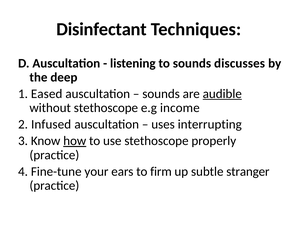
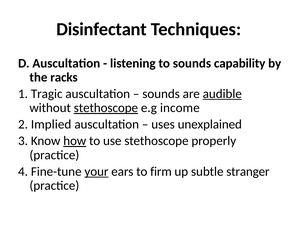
discusses: discusses -> capability (240, 63)
deep: deep -> racks (64, 77)
Eased: Eased -> Tragic (47, 94)
stethoscope underline: none -> present (106, 108)
Infused: Infused -> Implied (51, 124)
interrupting: interrupting -> unexplained (210, 124)
your underline: none -> present (96, 171)
